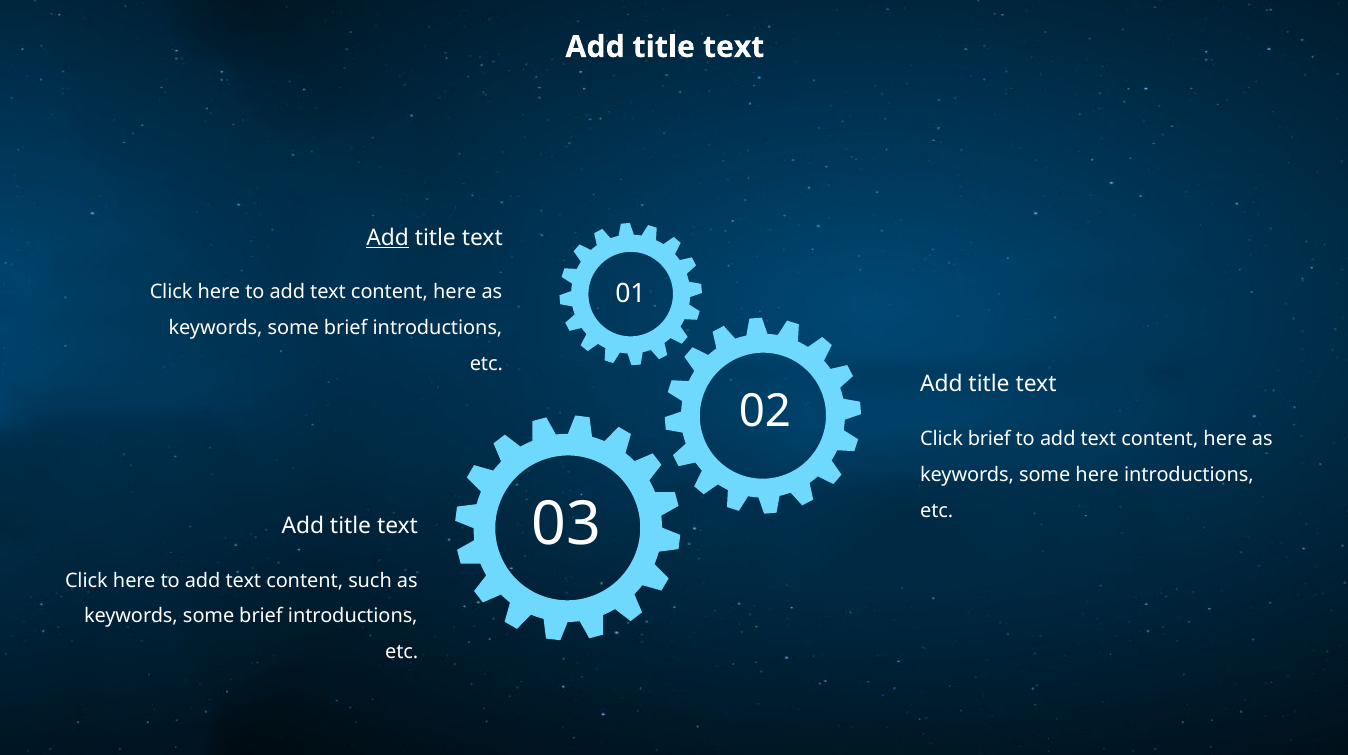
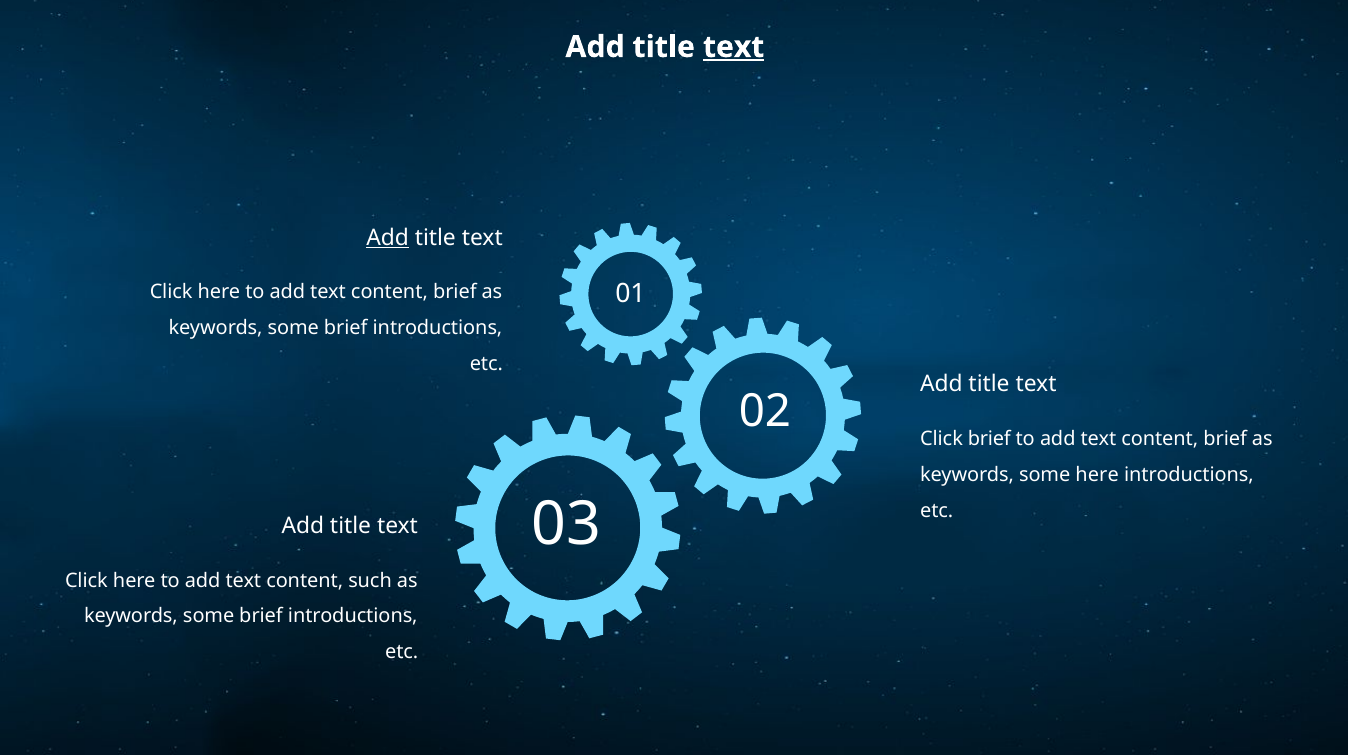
text underline: none -> present (734, 47)
here: here -> brief (455, 292)
here: here -> brief (1225, 439)
